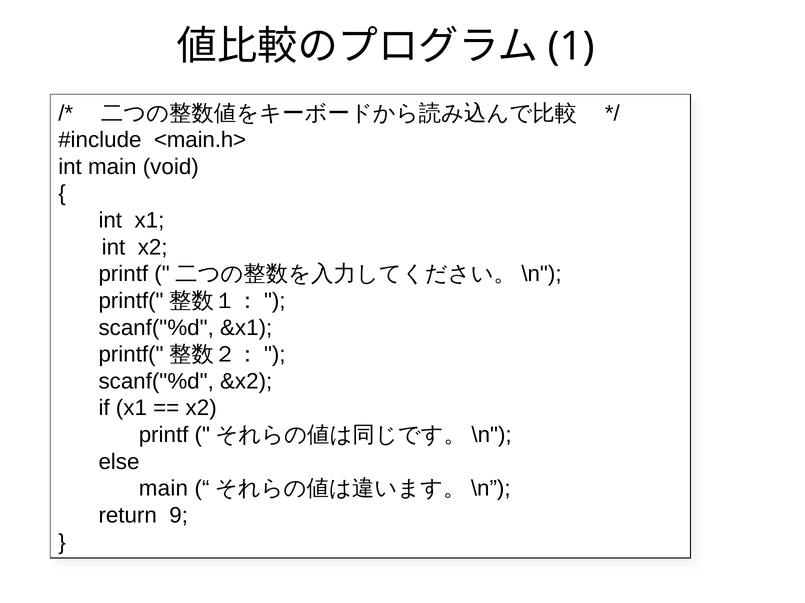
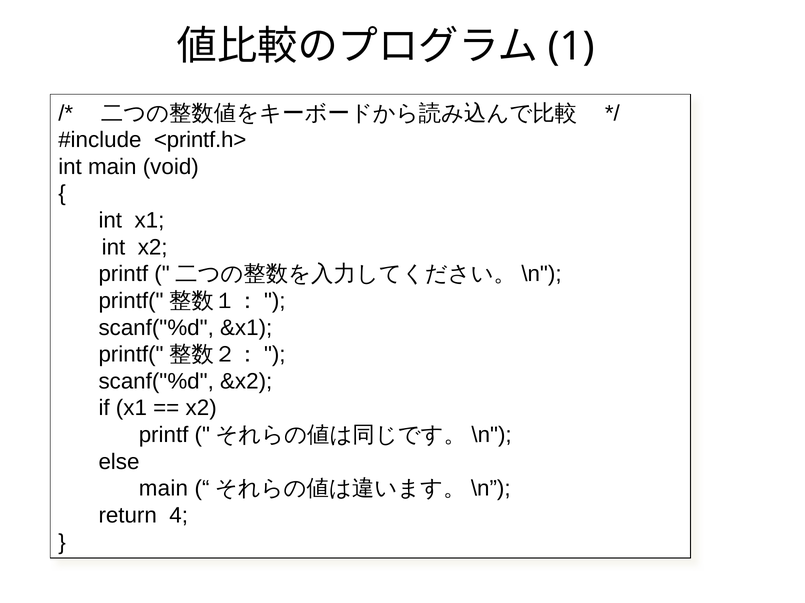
<main.h>: <main.h> -> <printf.h> (200, 140)
9: 9 -> 4 (179, 516)
